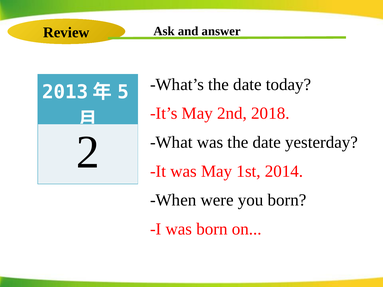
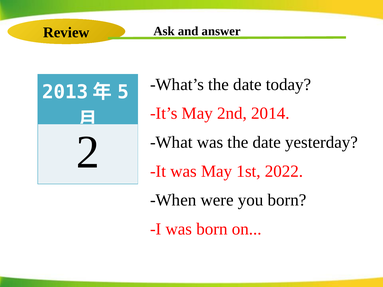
2018: 2018 -> 2014 (270, 113)
2014: 2014 -> 2022 (284, 171)
